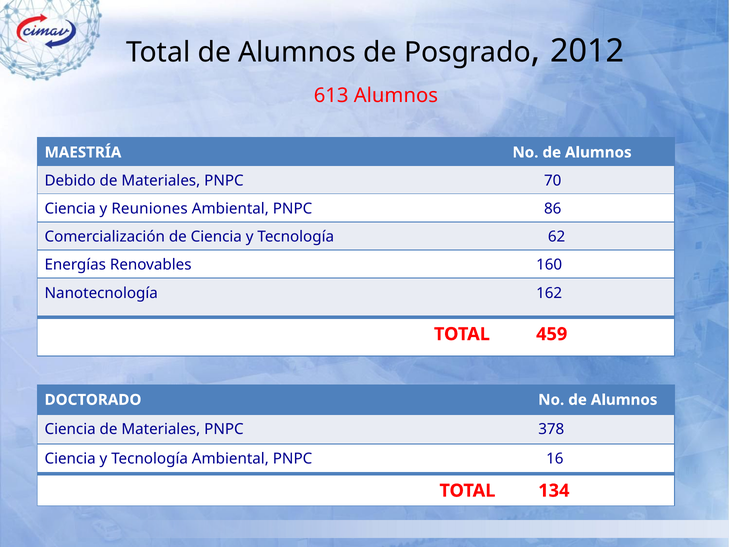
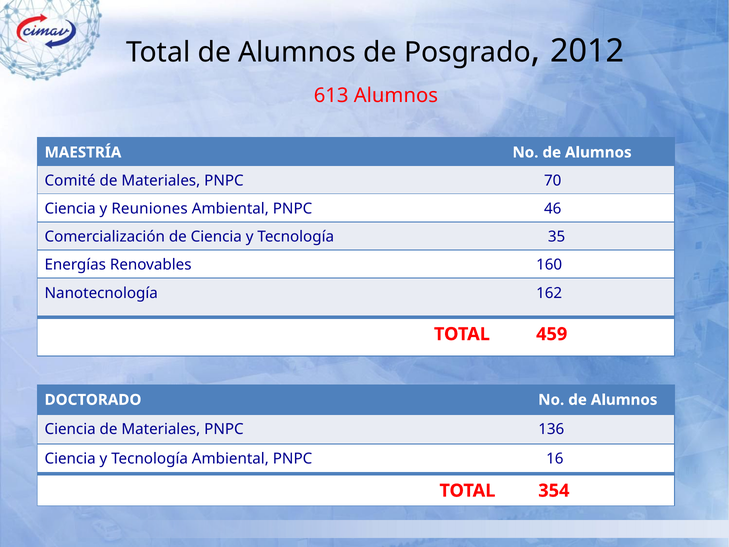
Debido: Debido -> Comité (70, 180)
86: 86 -> 46 (553, 209)
62: 62 -> 35 (557, 237)
378: 378 -> 136 (551, 429)
134: 134 -> 354 (554, 490)
